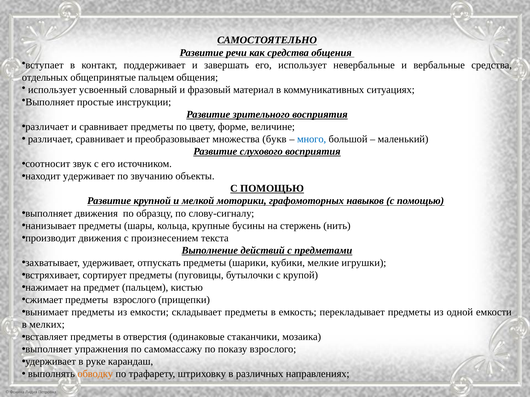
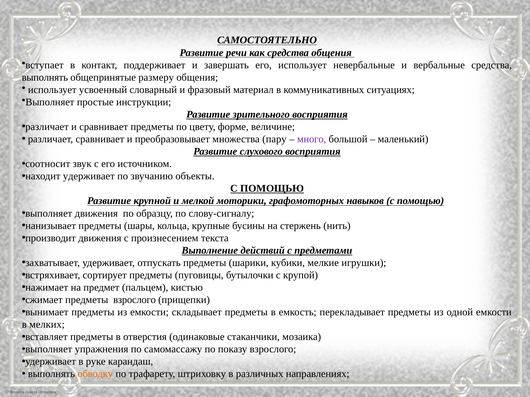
отдельных: отдельных -> выполнять (45, 77)
общепринятые пальцем: пальцем -> размеру (156, 77)
букв: букв -> пару (274, 139)
много colour: blue -> purple (312, 139)
